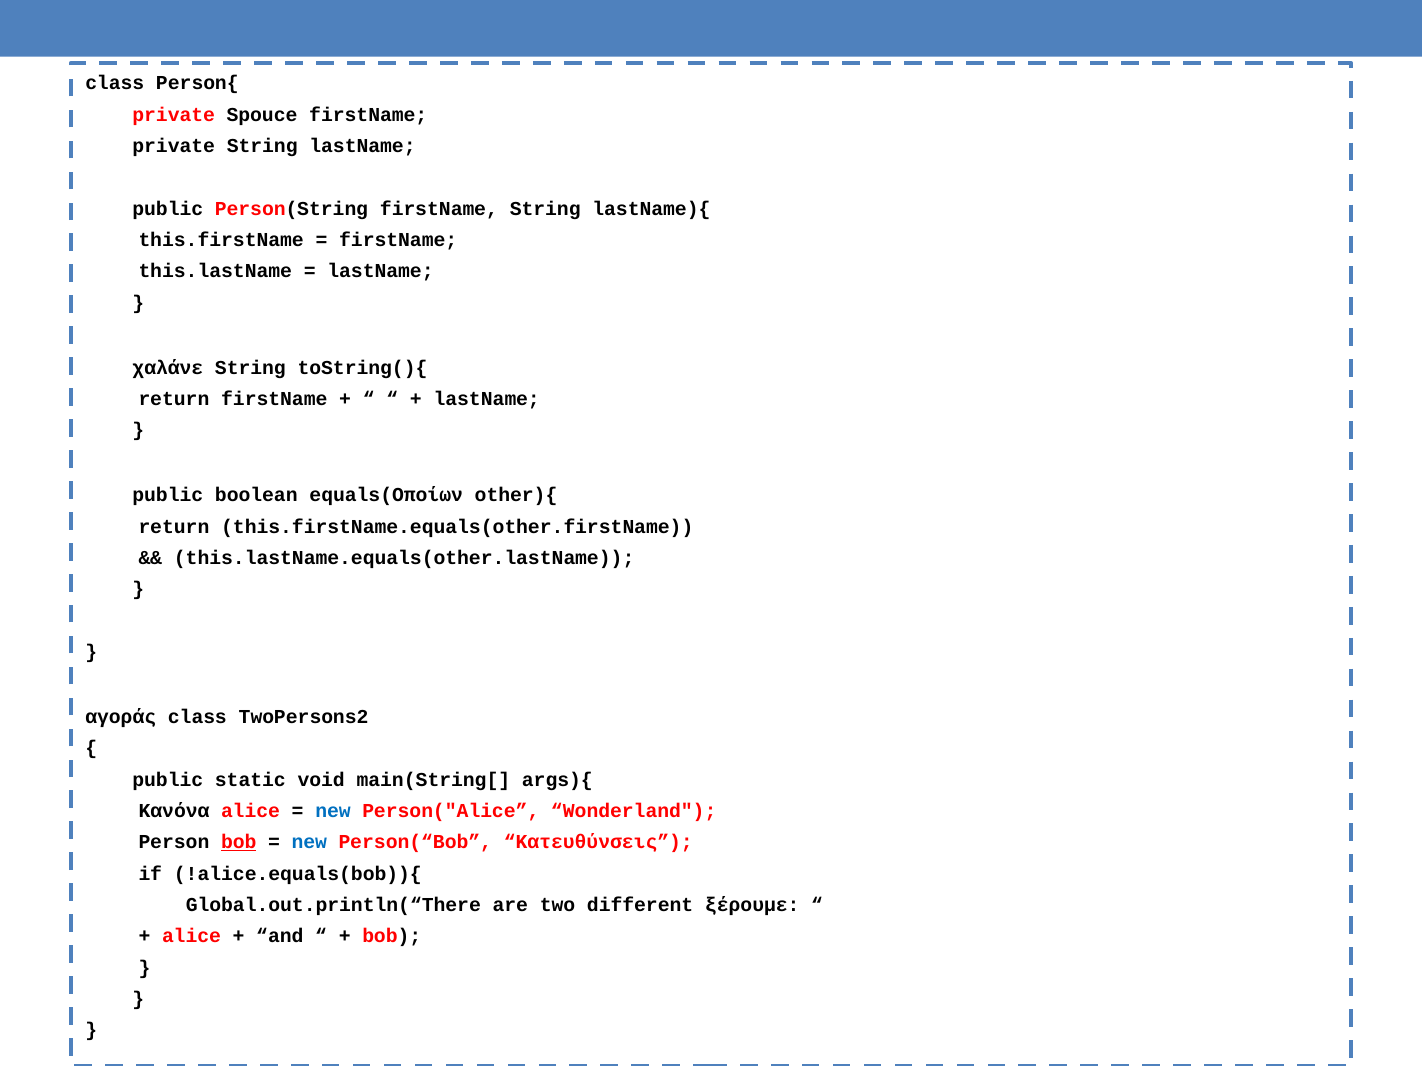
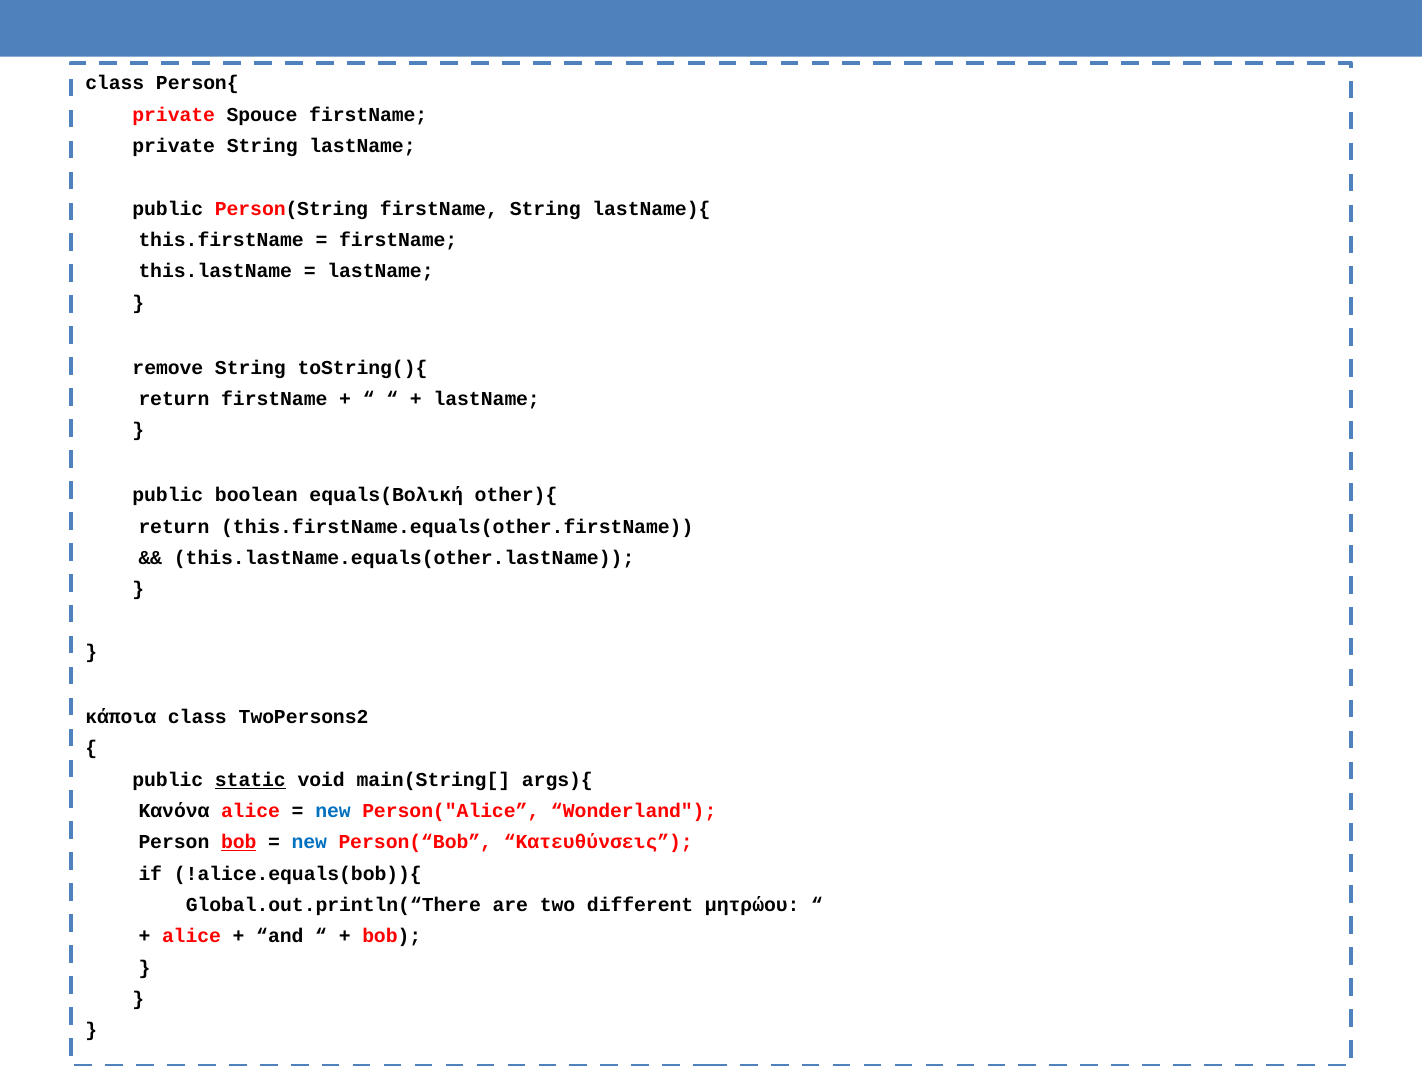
χαλάνε: χαλάνε -> remove (168, 368)
equals(Οποίων: equals(Οποίων -> equals(Βολική (386, 496)
αγοράς: αγοράς -> κάποια (121, 717)
static underline: none -> present (250, 780)
ξέρουμε: ξέρουμε -> μητρώου (752, 905)
